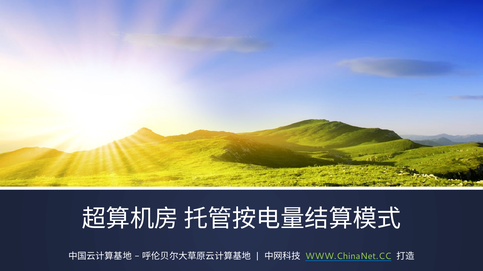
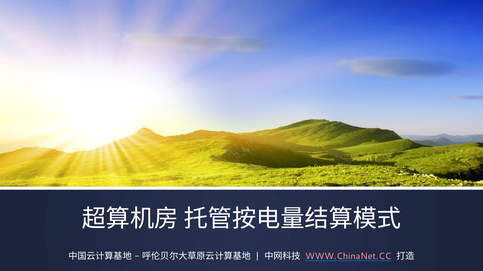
WWW.ChinaNet.CC colour: light green -> pink (348, 257)
